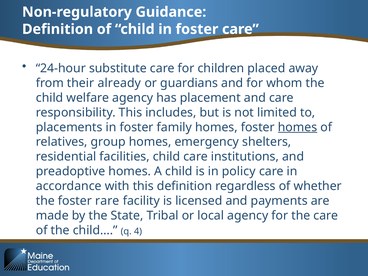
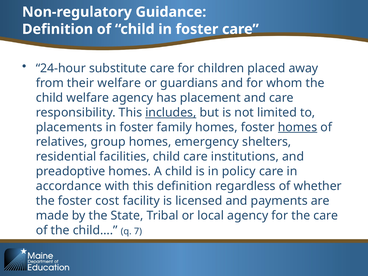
their already: already -> welfare (119, 83)
includes underline: none -> present (171, 112)
rare: rare -> cost (107, 201)
4: 4 -> 7 (138, 231)
